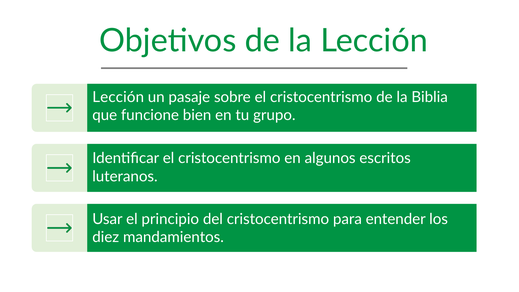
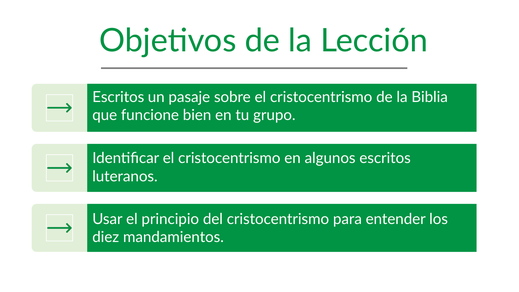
Lección: Lección -> Escritos (118, 97)
